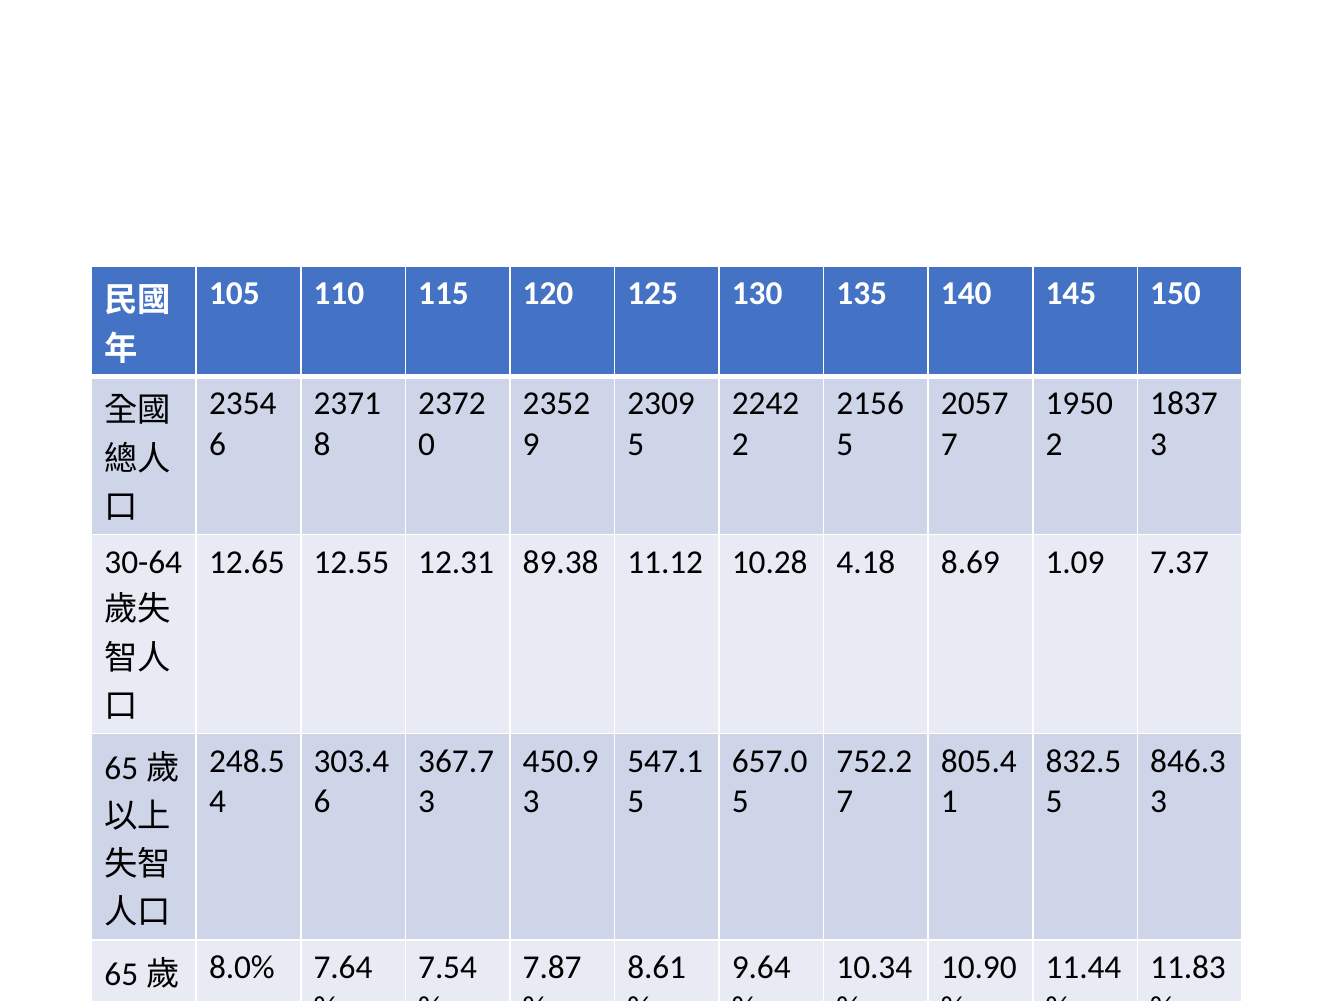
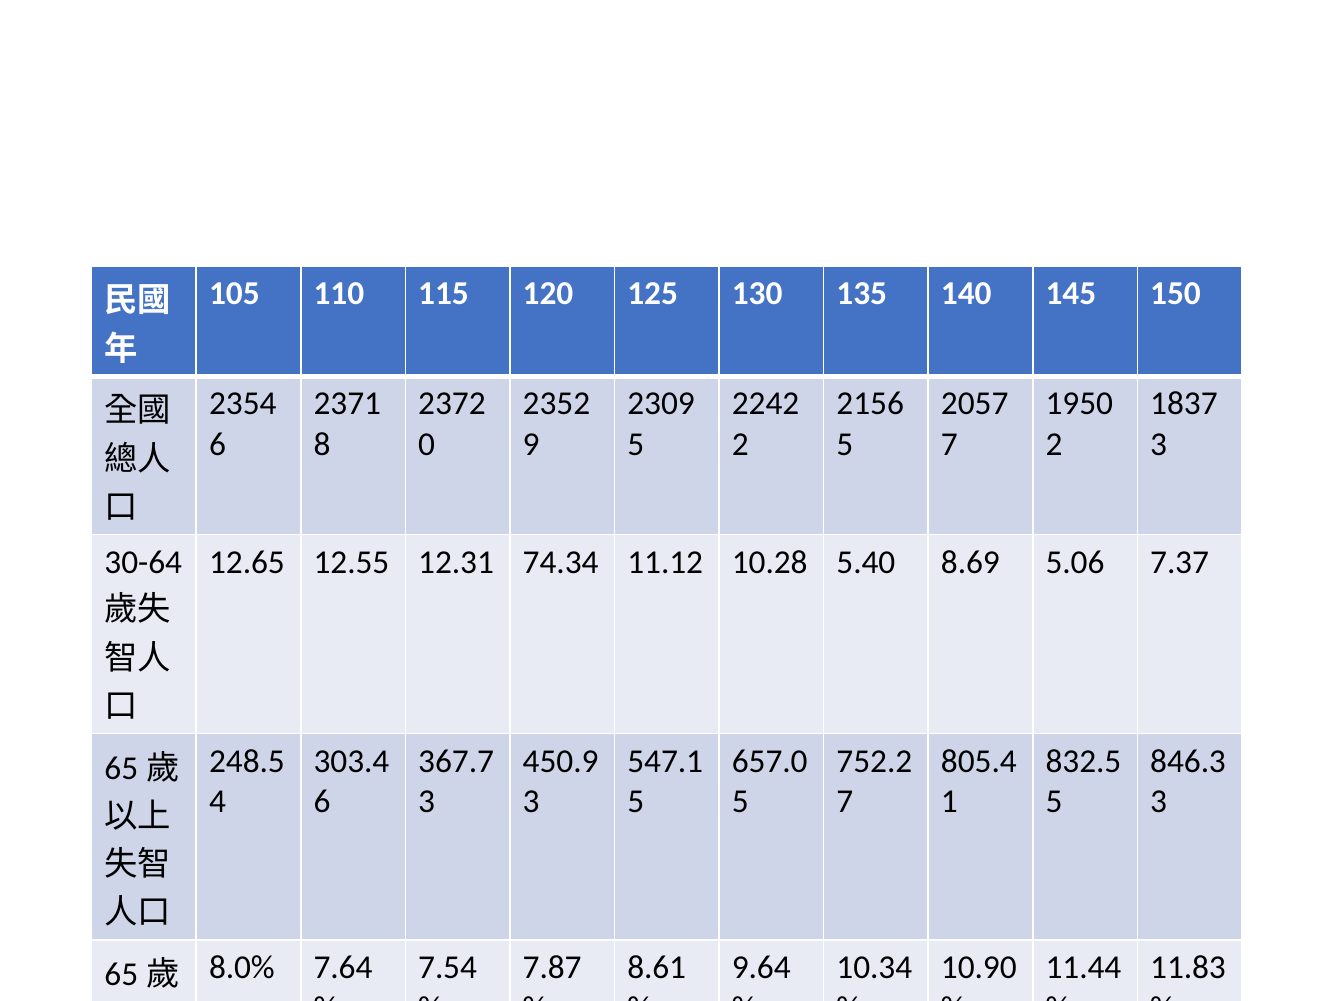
89.38: 89.38 -> 74.34 (561, 562)
4.18: 4.18 -> 5.40 (866, 562)
1.09: 1.09 -> 5.06 (1075, 562)
